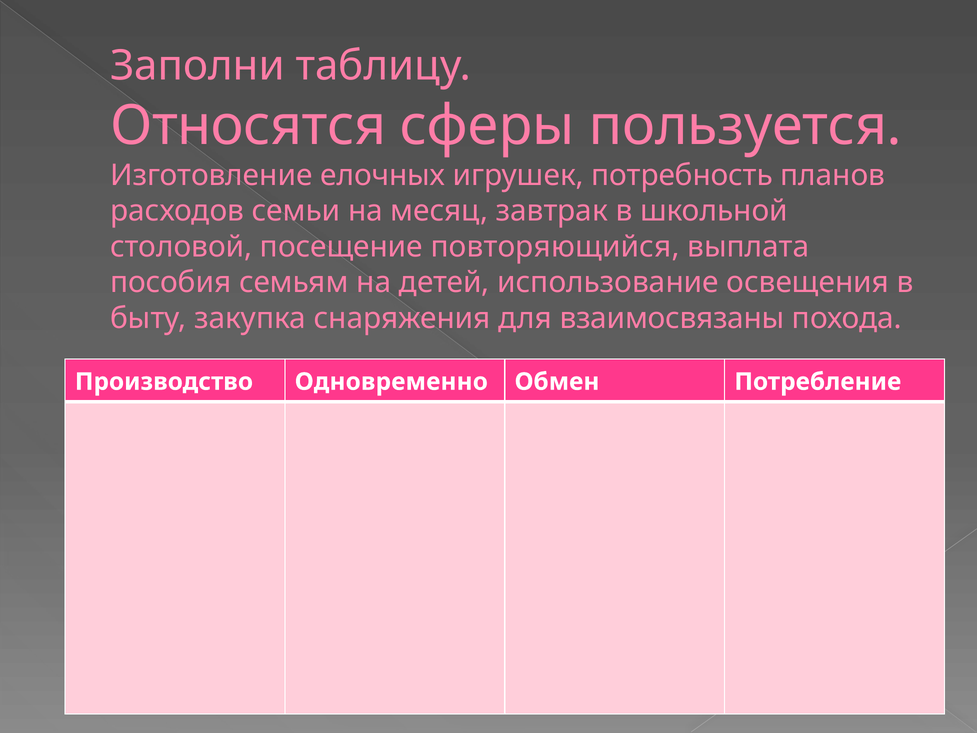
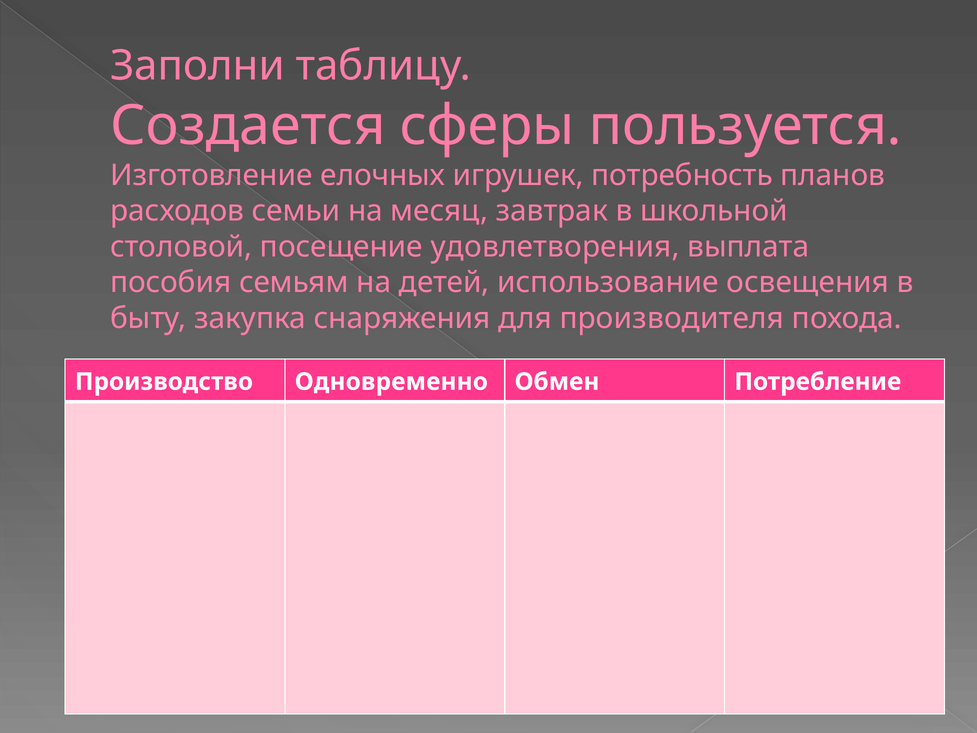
Относятся: Относятся -> Создается (248, 126)
повторяющийся: повторяющийся -> удовлетворения (555, 247)
взаимосвязаны: взаимосвязаны -> производителя (672, 318)
